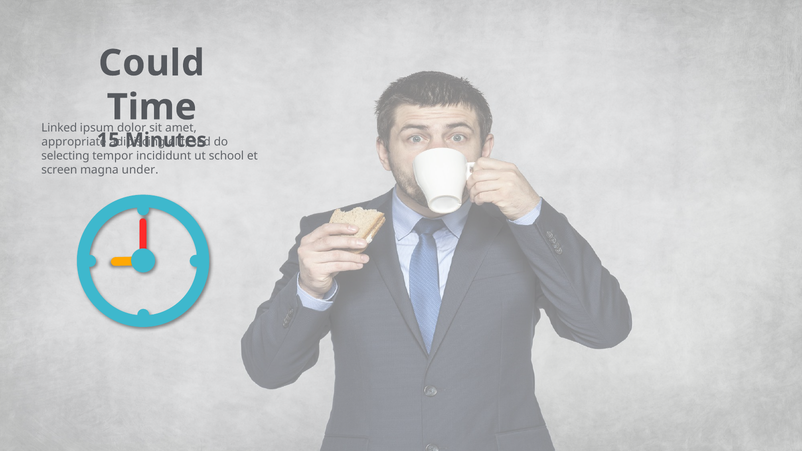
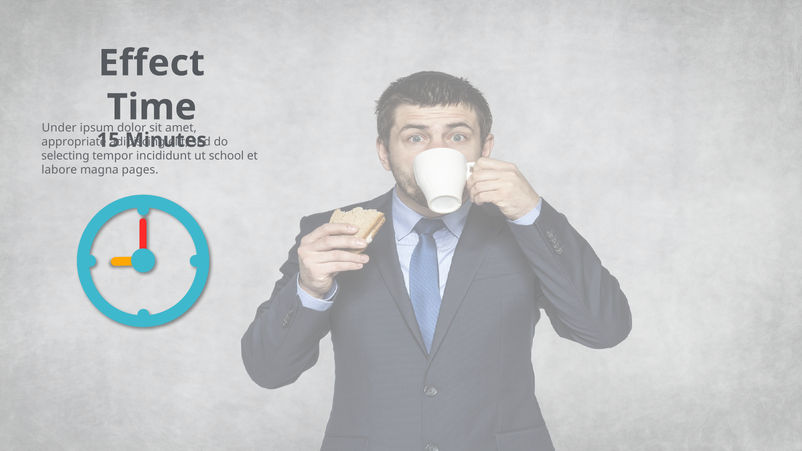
Could: Could -> Effect (152, 63)
Linked: Linked -> Under (59, 128)
screen: screen -> labore (59, 170)
under: under -> pages (140, 170)
